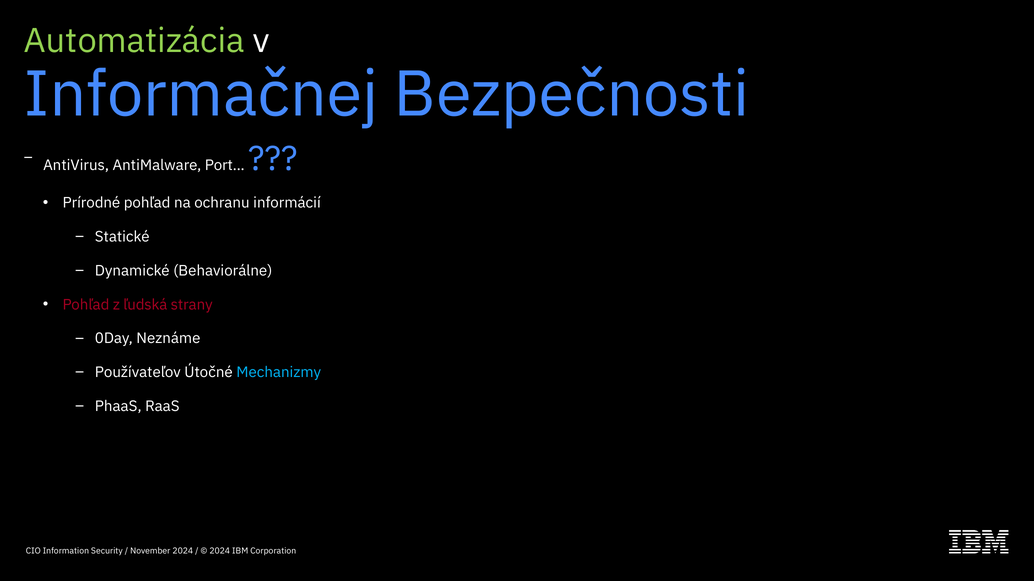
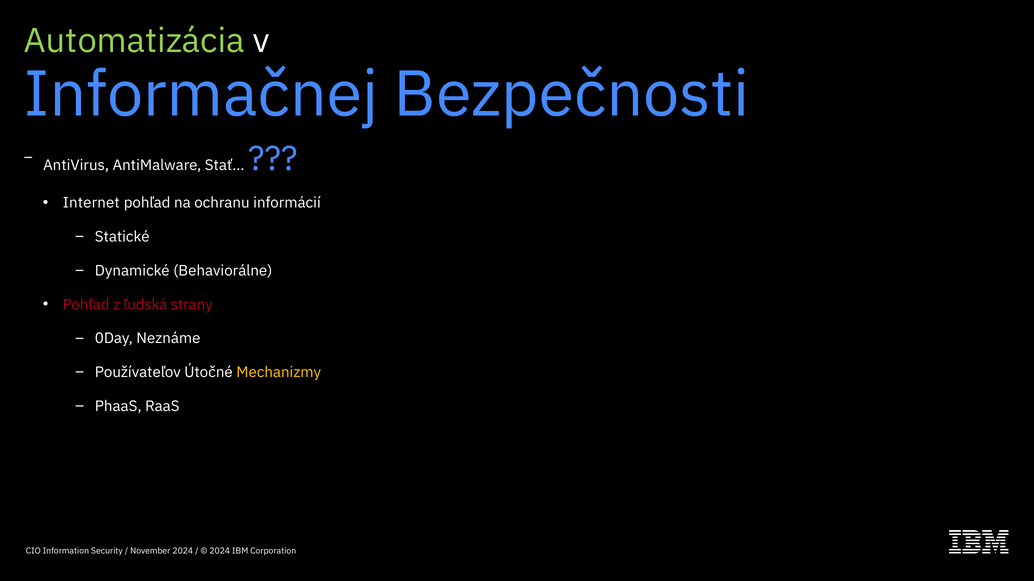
Port: Port -> Stať (225, 165)
Prírodné: Prírodné -> Internet (91, 203)
Mechanizmy colour: light blue -> yellow (279, 373)
